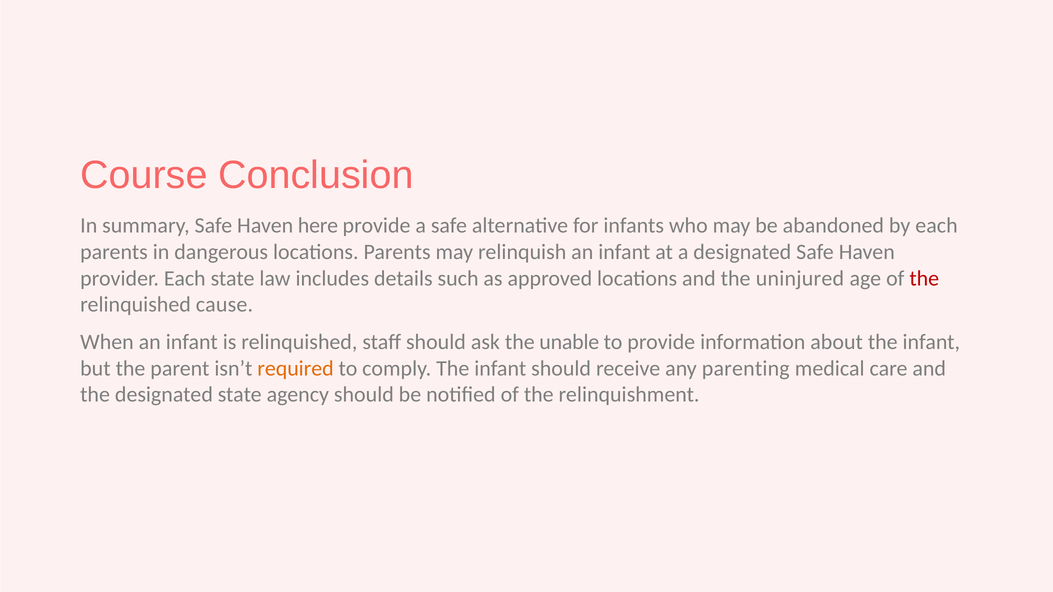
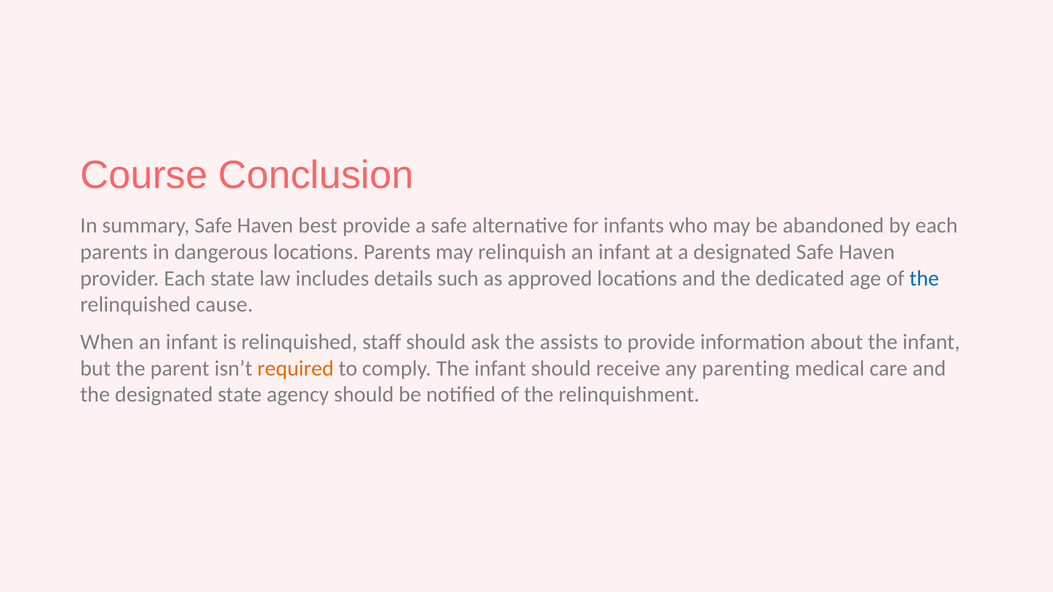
here: here -> best (318, 226)
uninjured: uninjured -> dedicated (800, 278)
the colour: red -> blue (924, 278)
unable: unable -> assists (569, 342)
